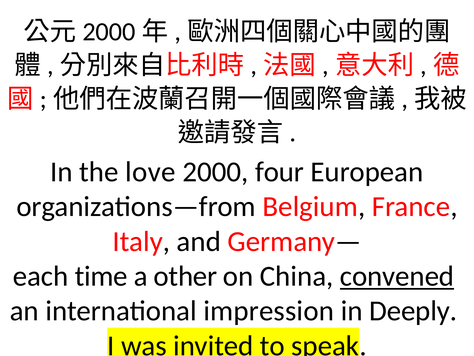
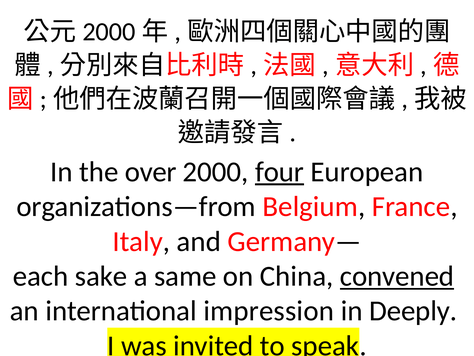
love: love -> over (151, 172)
four underline: none -> present (280, 172)
time: time -> sake (101, 276)
other: other -> same (185, 276)
